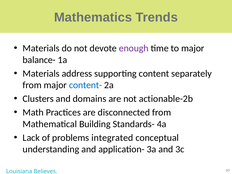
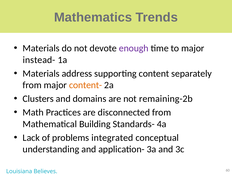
balance-: balance- -> instead- (39, 60)
content- colour: blue -> orange (86, 85)
actionable-2b: actionable-2b -> remaining-2b (166, 99)
